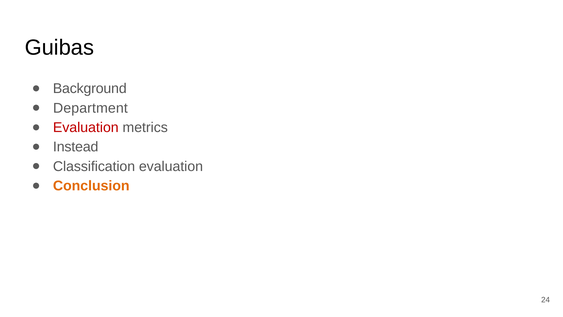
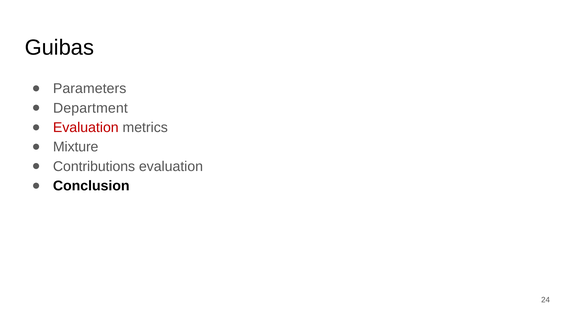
Background: Background -> Parameters (90, 89)
Instead: Instead -> Mixture (76, 147)
Classification: Classification -> Contributions (94, 166)
Conclusion colour: orange -> black (91, 186)
